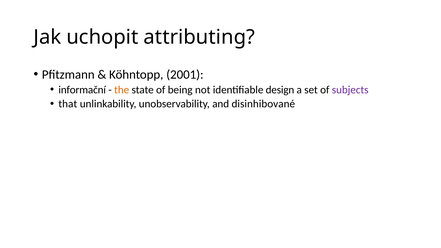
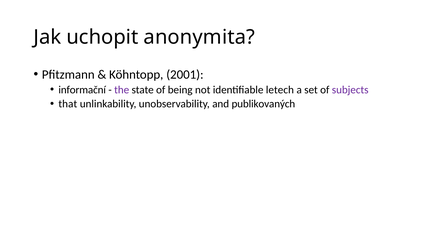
attributing: attributing -> anonymita (199, 37)
the colour: orange -> purple (122, 90)
design: design -> letech (280, 90)
disinhibované: disinhibované -> publikovaných (263, 104)
